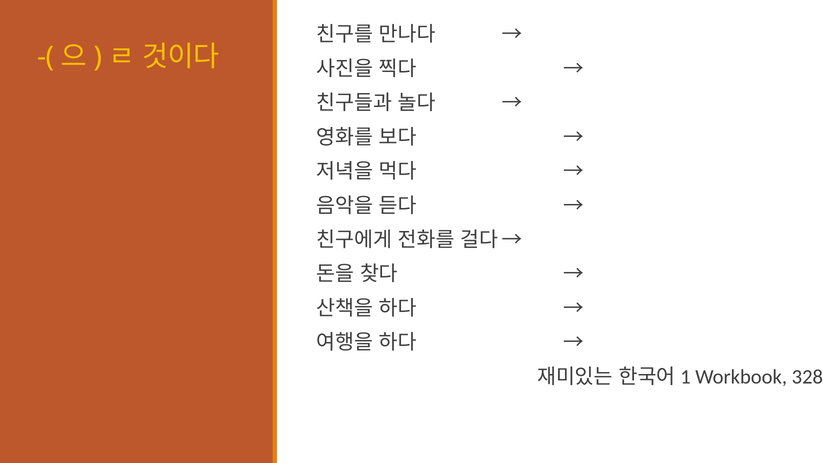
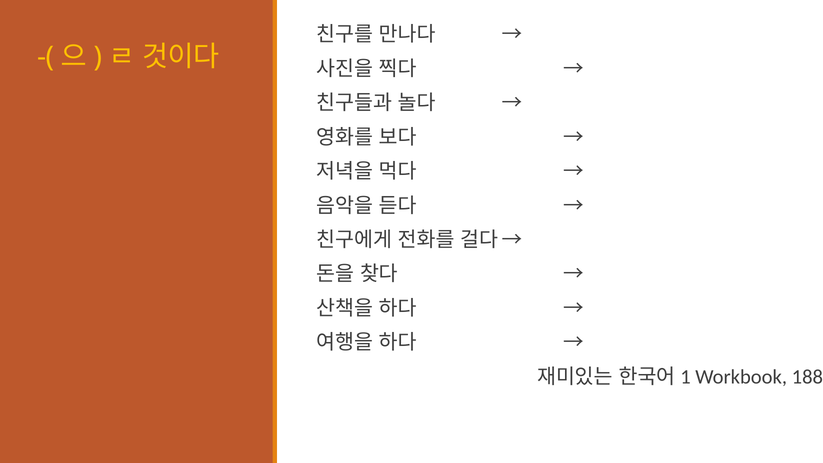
328: 328 -> 188 (807, 377)
